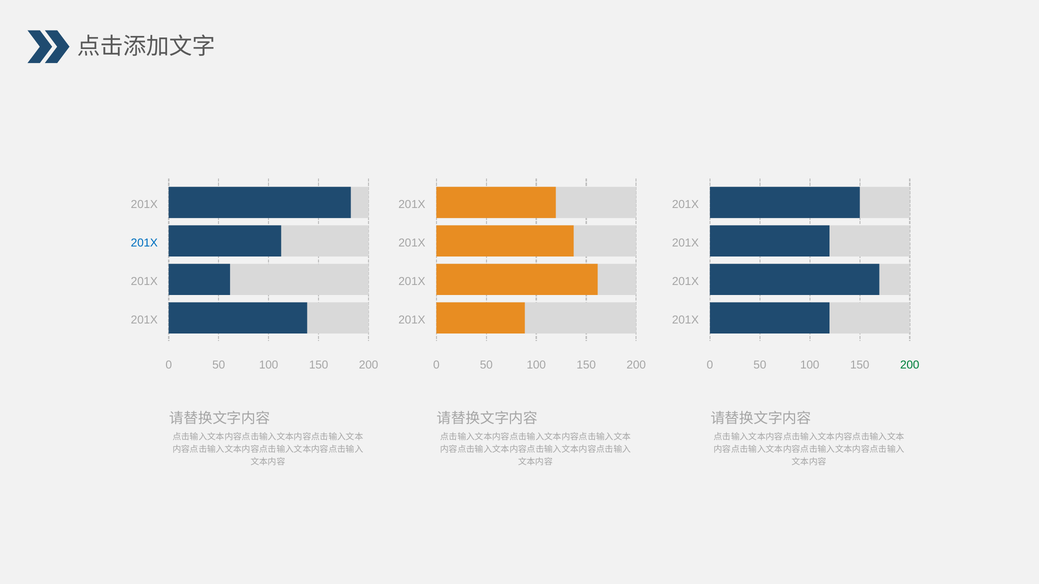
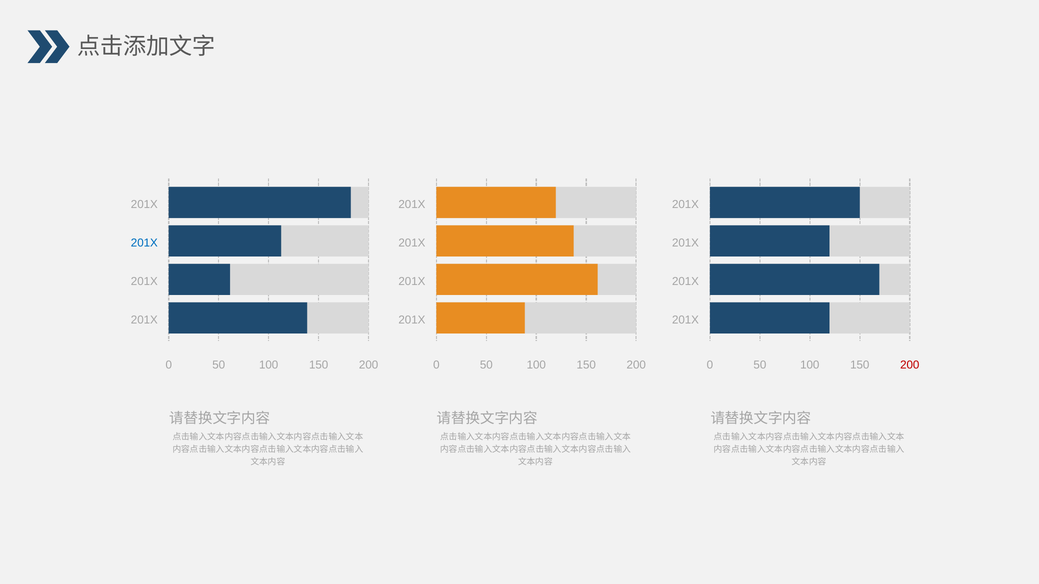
200 colour: green -> red (910, 365)
